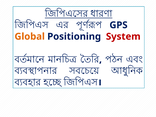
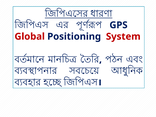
Global colour: orange -> red (30, 37)
